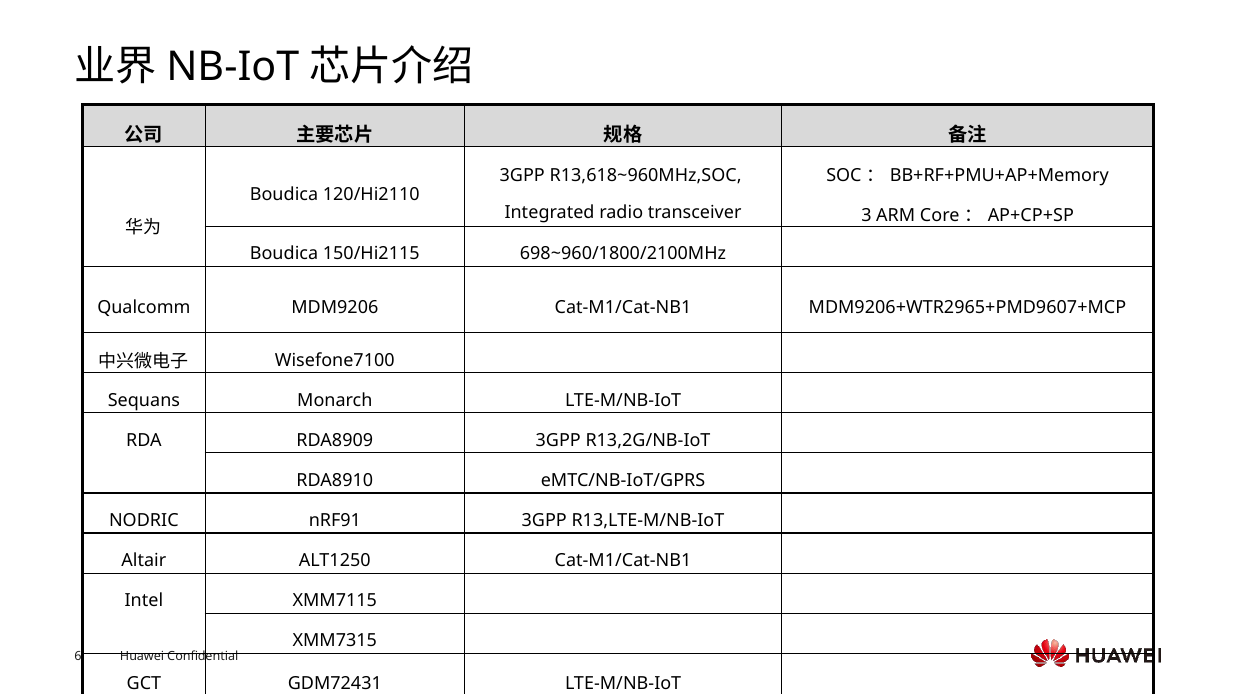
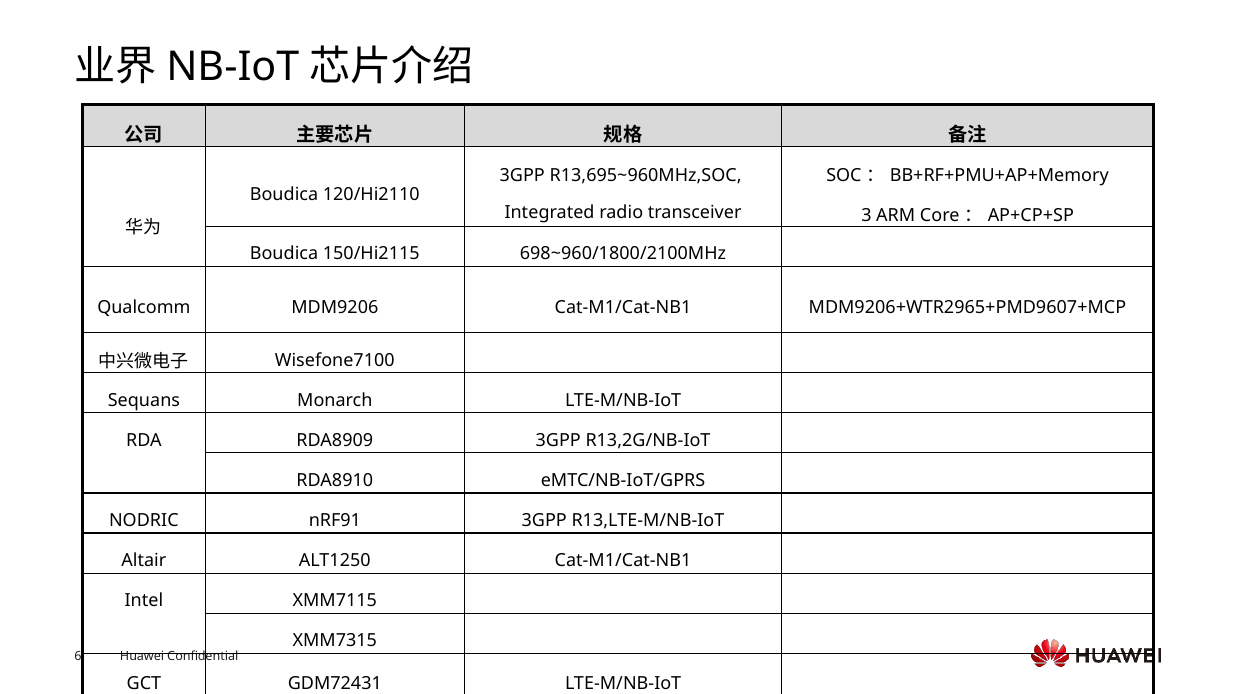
R13,618~960MHz,SOC: R13,618~960MHz,SOC -> R13,695~960MHz,SOC (646, 176)
